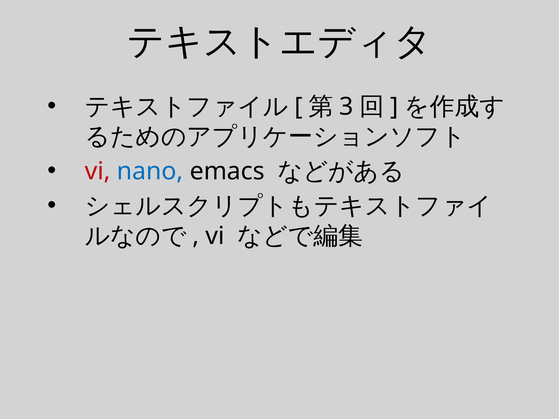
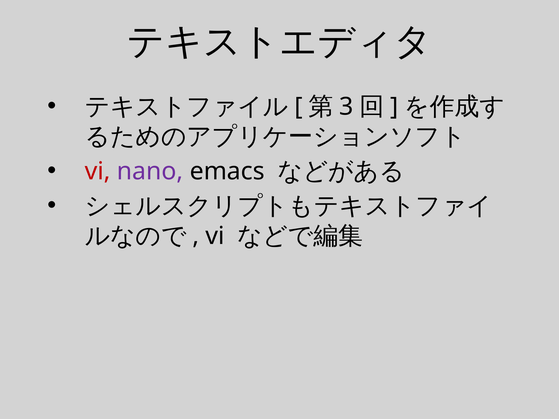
nano colour: blue -> purple (150, 171)
